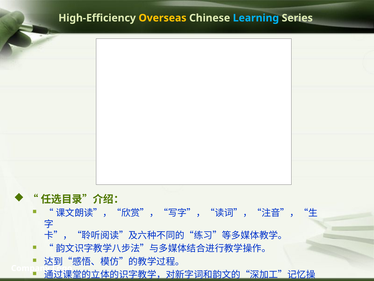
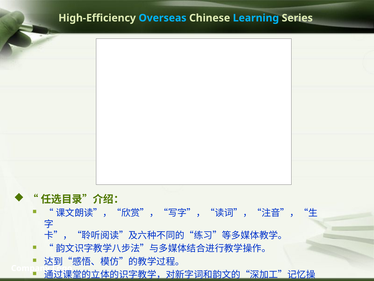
Overseas colour: yellow -> light blue (163, 18)
